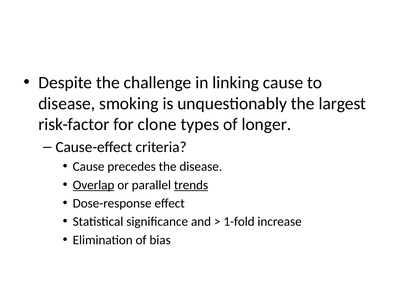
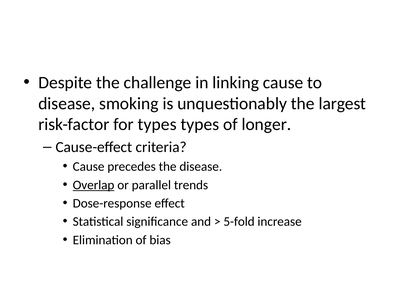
for clone: clone -> types (157, 124)
trends underline: present -> none (191, 185)
1-fold: 1-fold -> 5-fold (239, 221)
